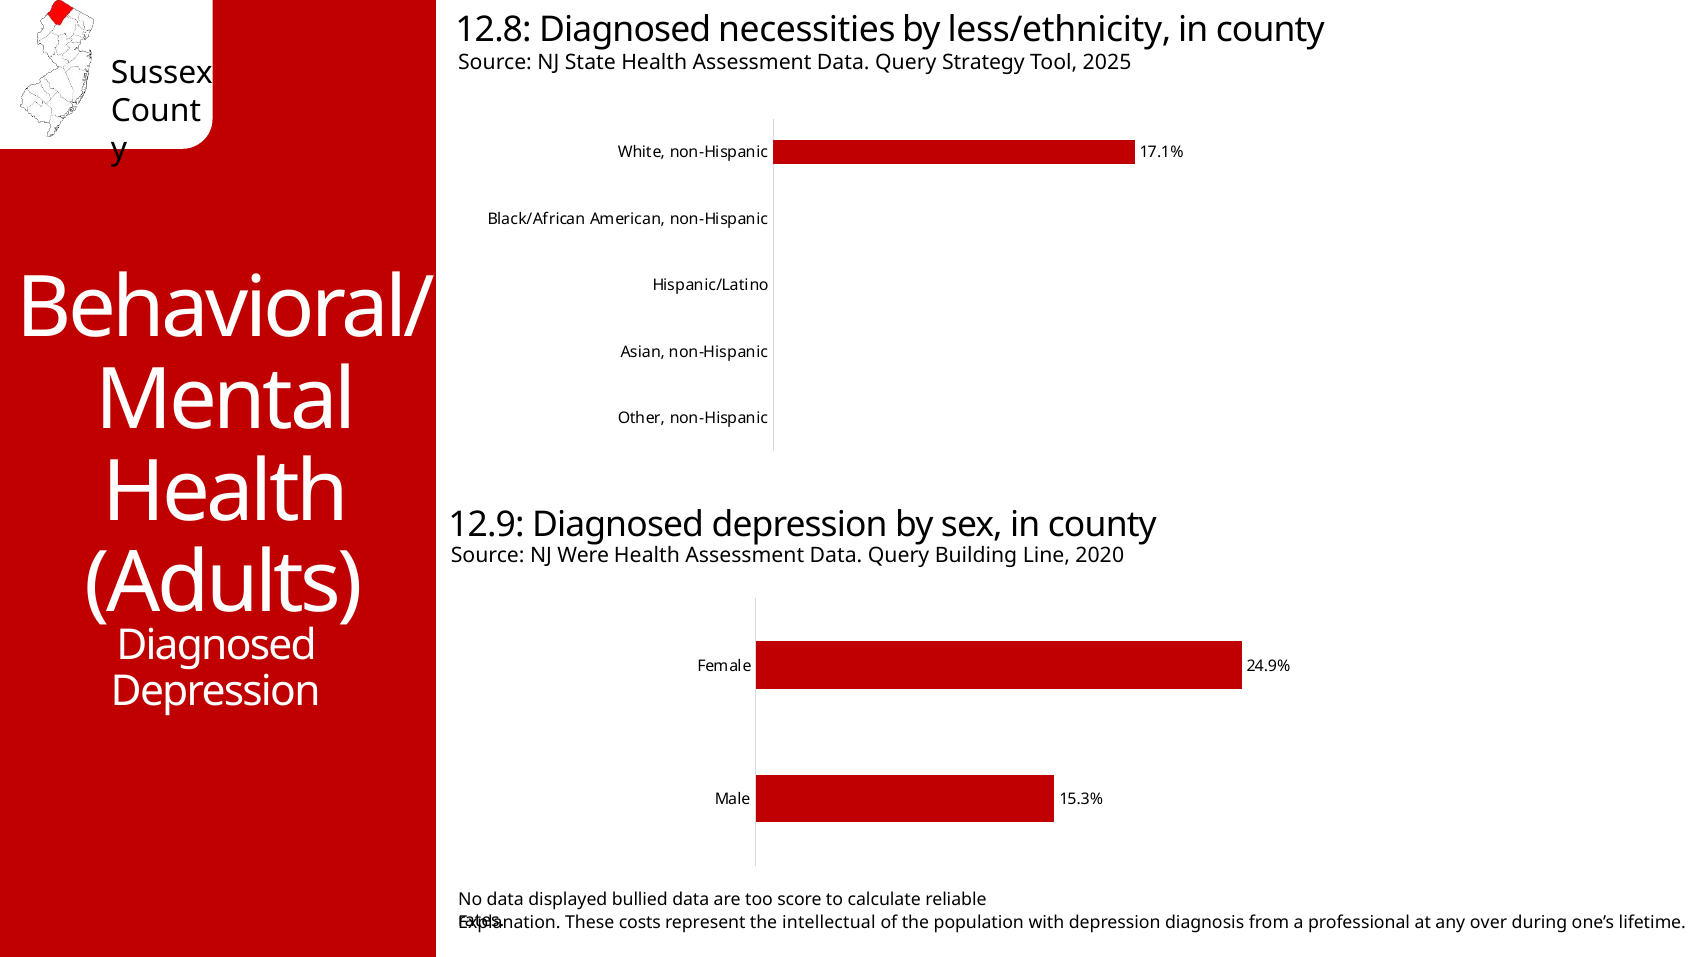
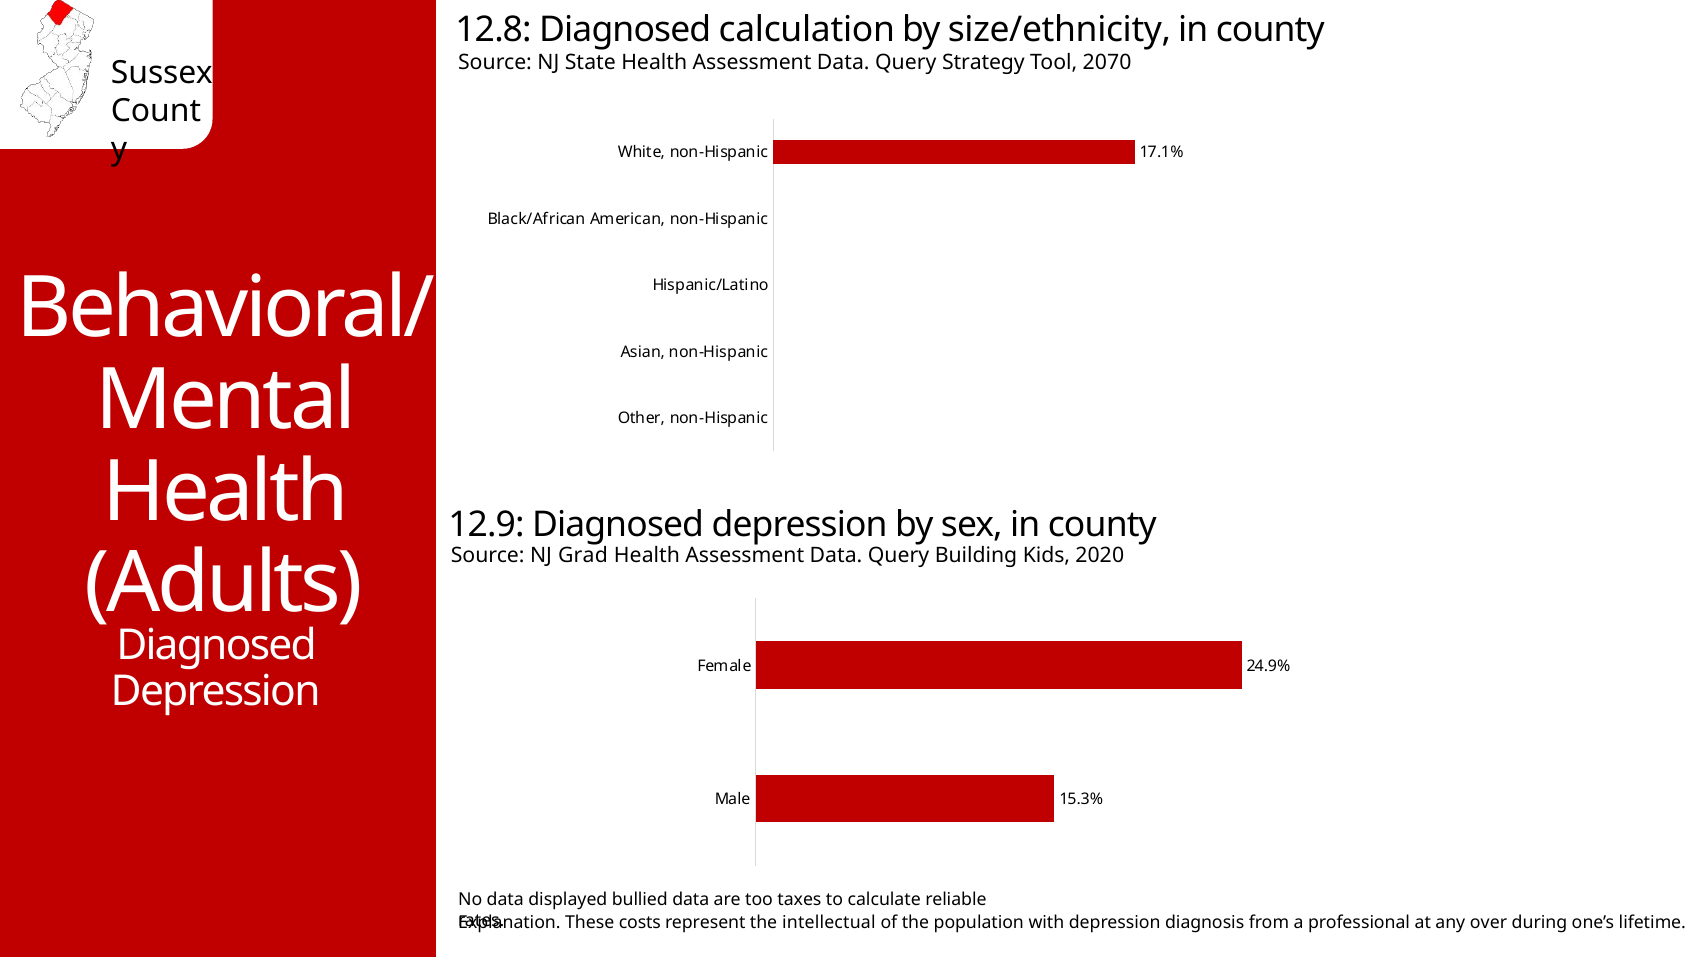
necessities: necessities -> calculation (807, 30)
less/ethnicity: less/ethnicity -> size/ethnicity (1060, 30)
2025: 2025 -> 2070 (1107, 62)
Were: Were -> Grad (583, 556)
Line: Line -> Kids (1046, 556)
score: score -> taxes (799, 899)
